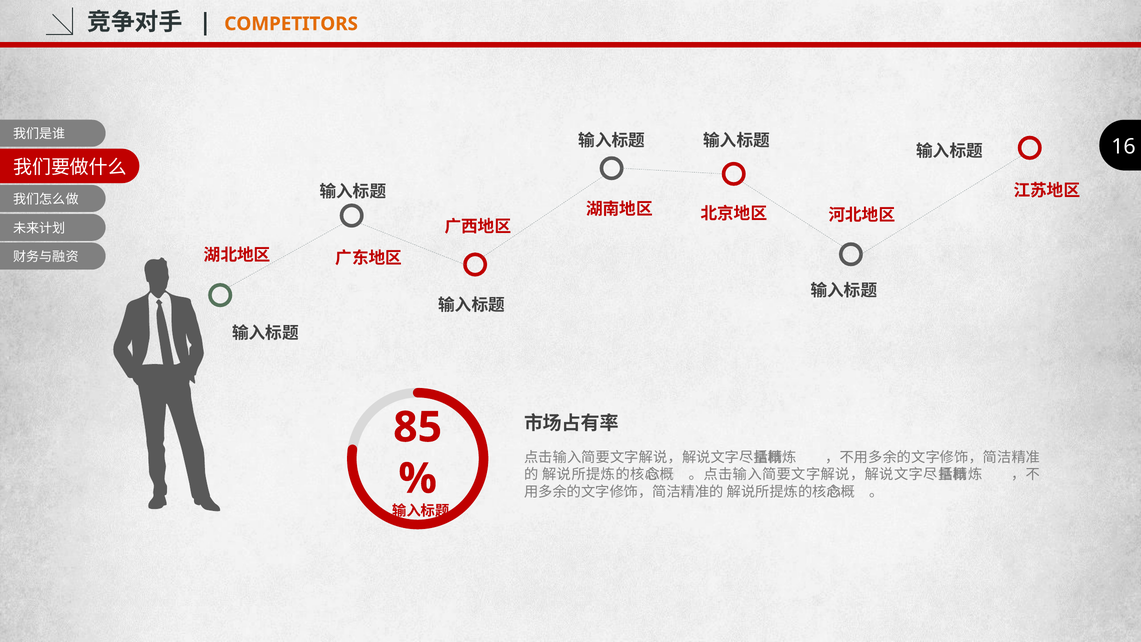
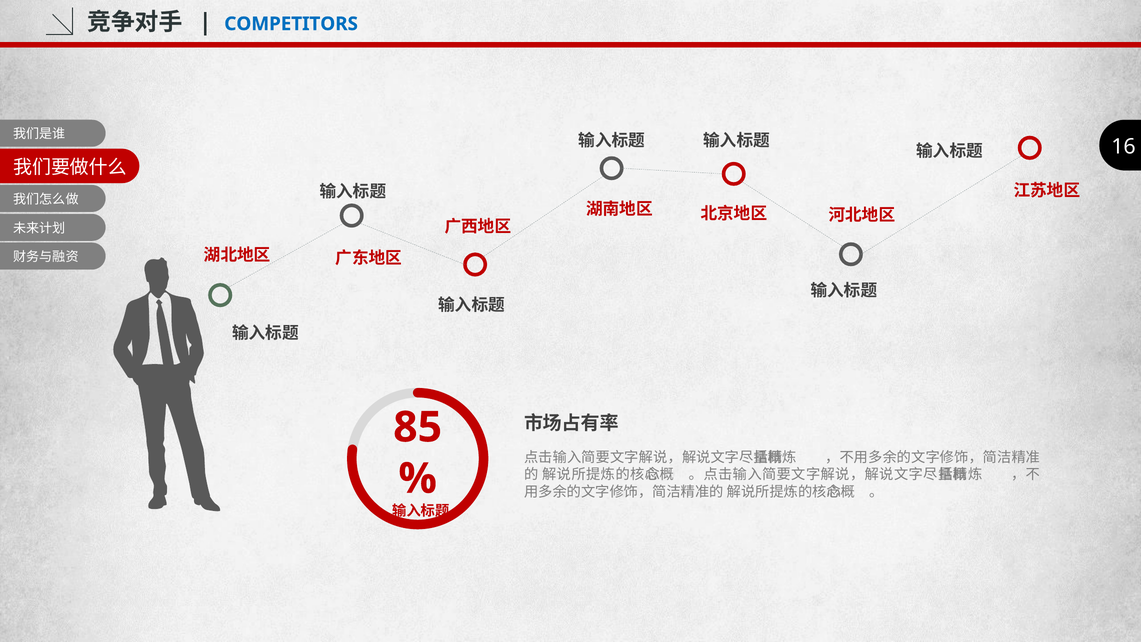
COMPETITORS colour: orange -> blue (291, 24)
